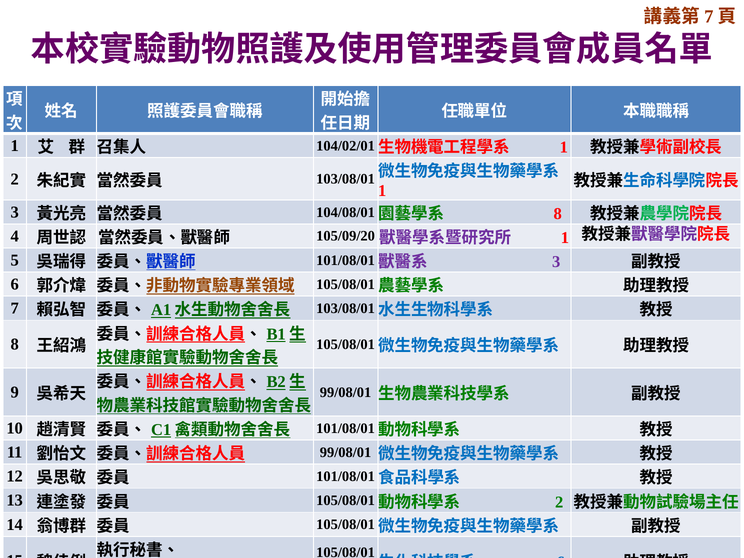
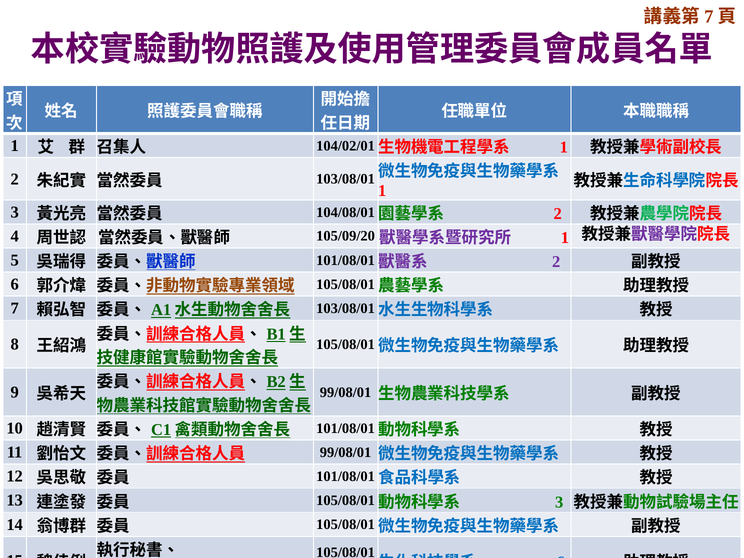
8: 8 -> 2 (558, 214)
3: 3 -> 2 (556, 262)
2: 2 -> 3 (559, 502)
